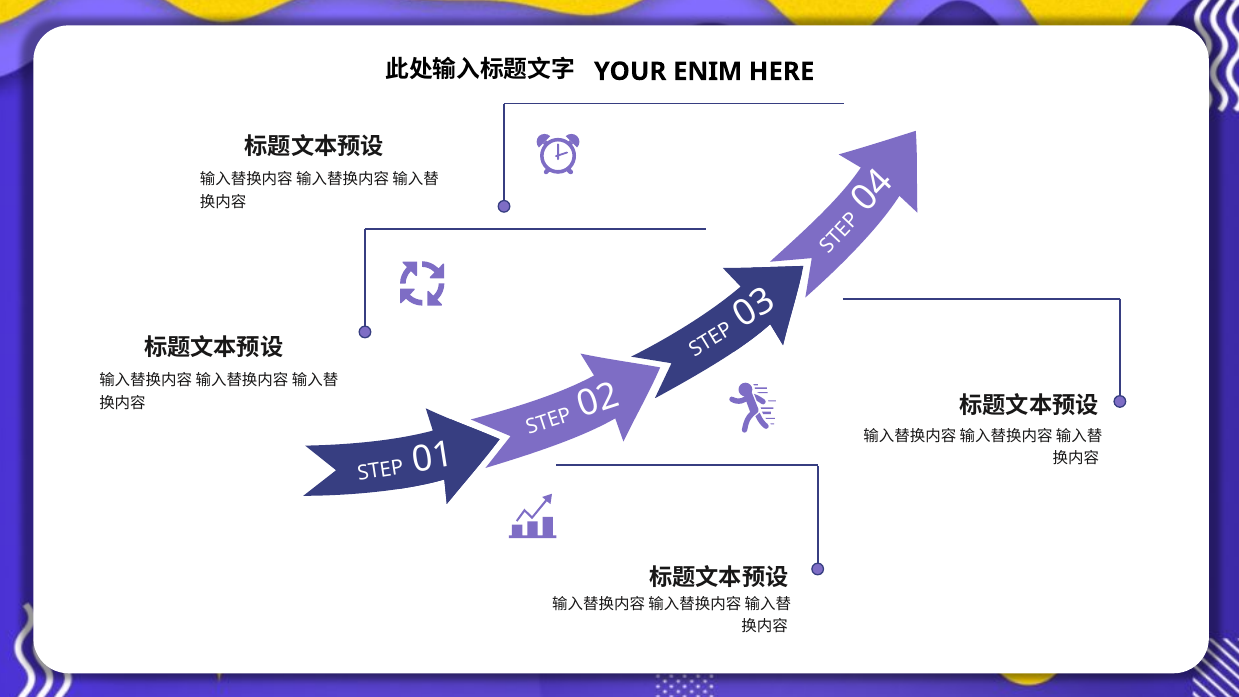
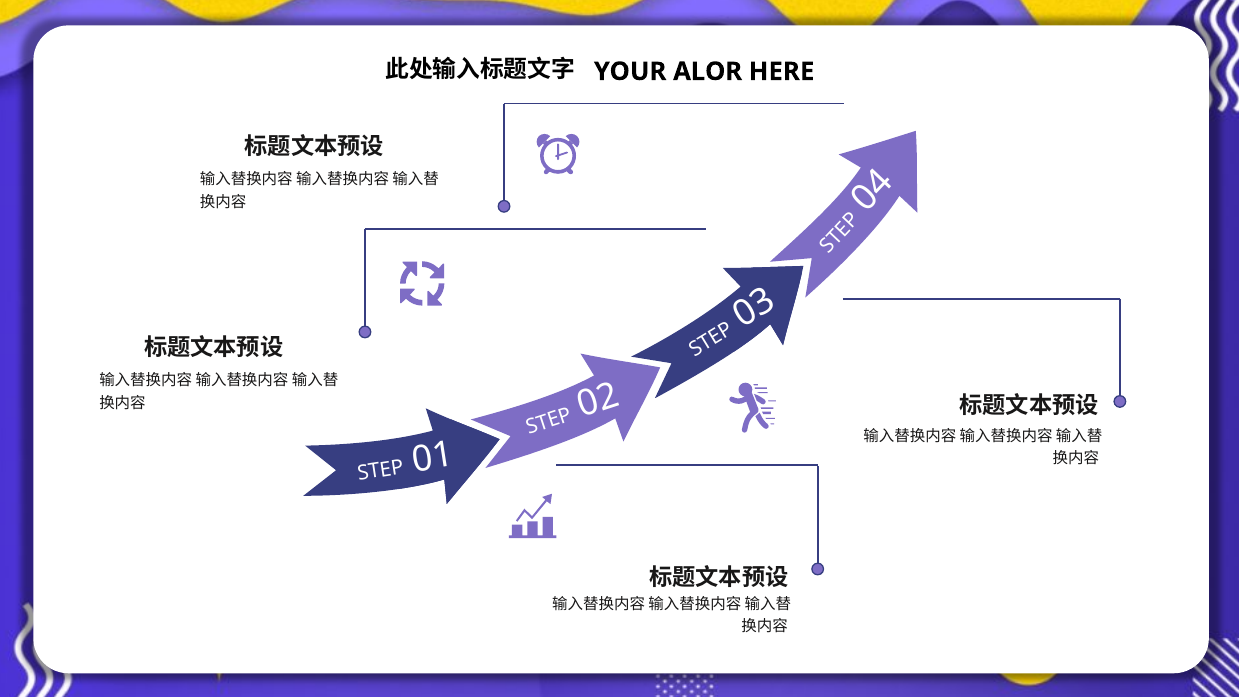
ENIM: ENIM -> ALOR (708, 71)
